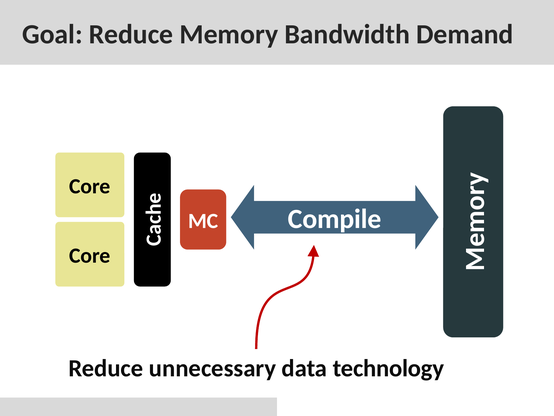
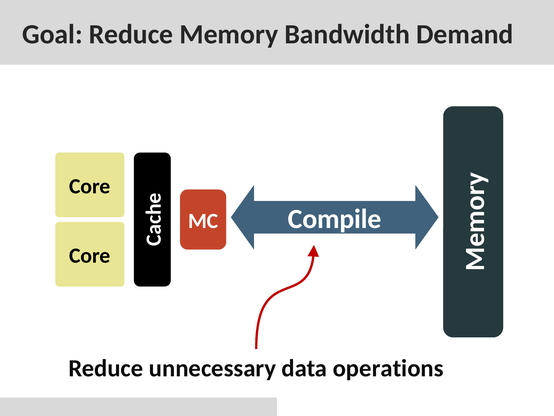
technology: technology -> operations (388, 368)
